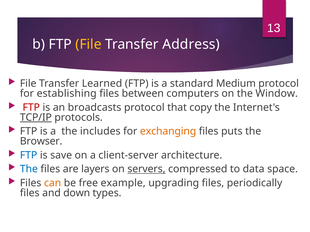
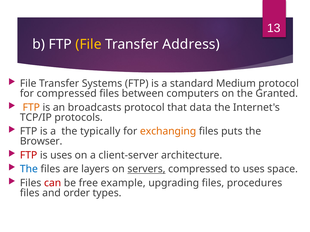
Learned: Learned -> Systems (102, 84)
for establishing: establishing -> compressed (67, 94)
Window: Window -> Granted (277, 94)
FTP colour: red -> orange (31, 108)
copy: copy -> data (201, 108)
TCP/IP underline: present -> none (36, 118)
includes: includes -> typically (100, 132)
FTP colour: blue -> red (29, 156)
is save: save -> uses (61, 156)
to data: data -> uses (254, 169)
can colour: orange -> red (53, 183)
periodically: periodically -> procedures (255, 183)
down: down -> order (77, 193)
